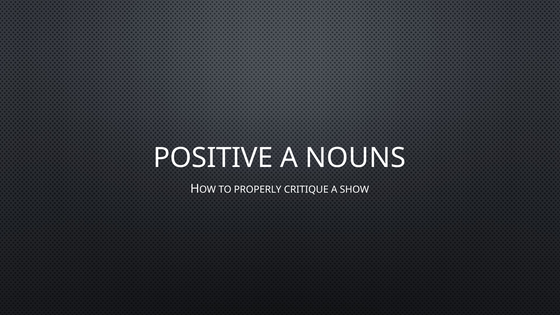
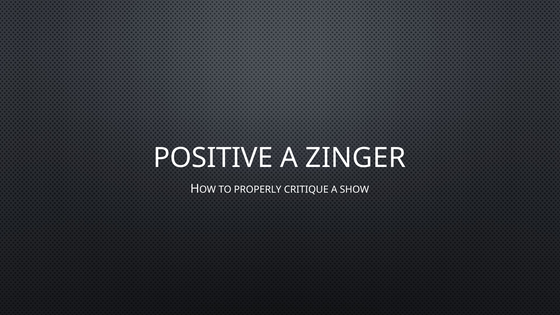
NOUNS: NOUNS -> ZINGER (356, 158)
